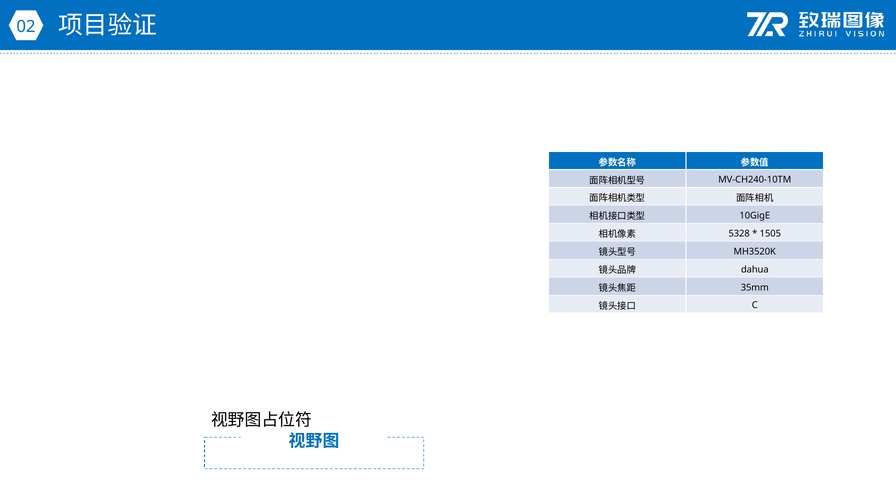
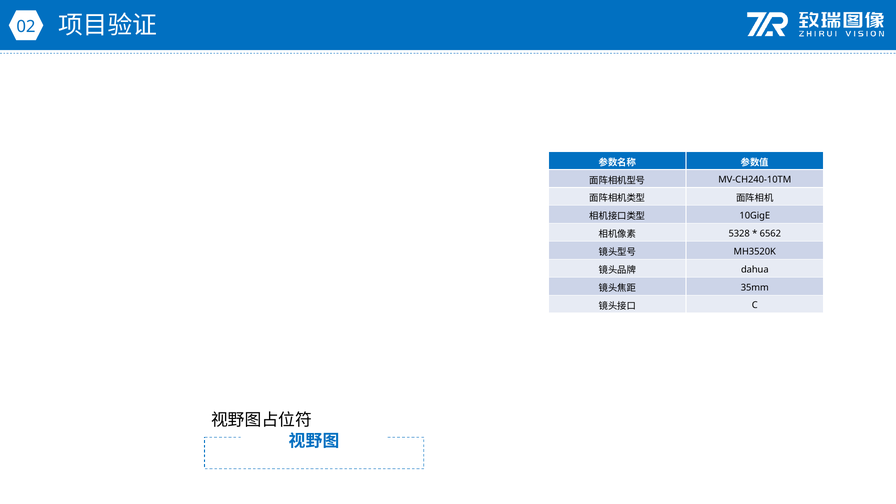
1505: 1505 -> 6562 (770, 234)
